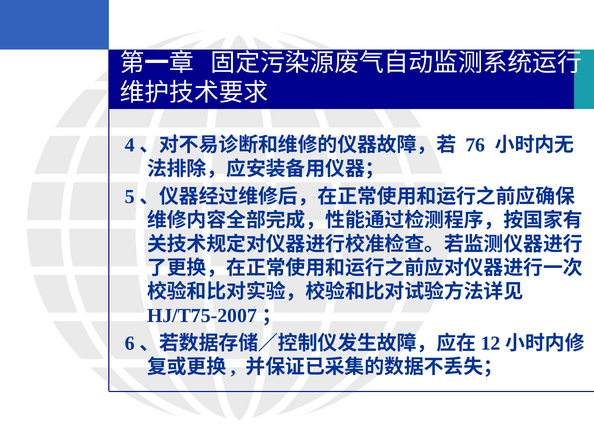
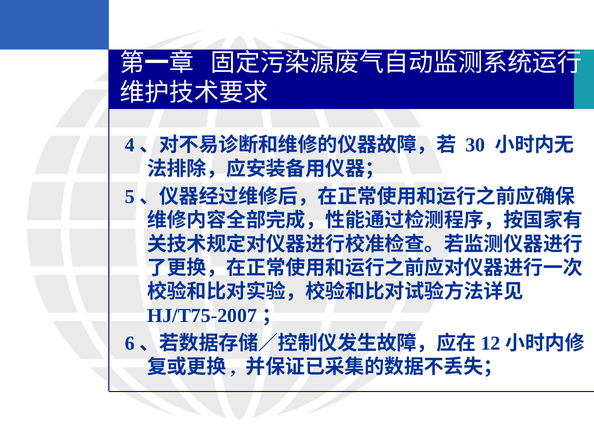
76: 76 -> 30 (475, 145)
